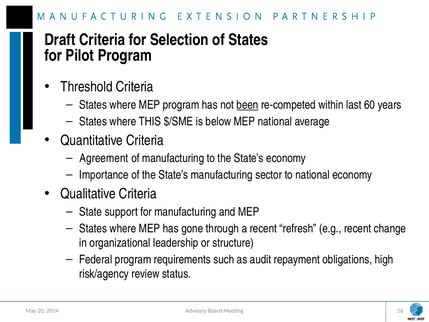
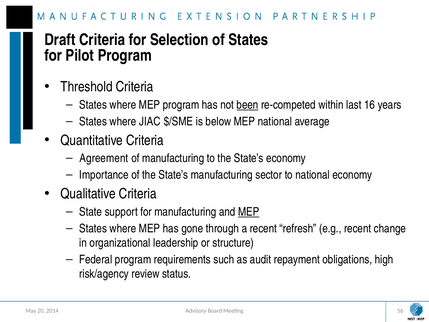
60: 60 -> 16 (370, 105)
THIS: THIS -> JIAC (150, 121)
MEP underline: none -> present (249, 212)
